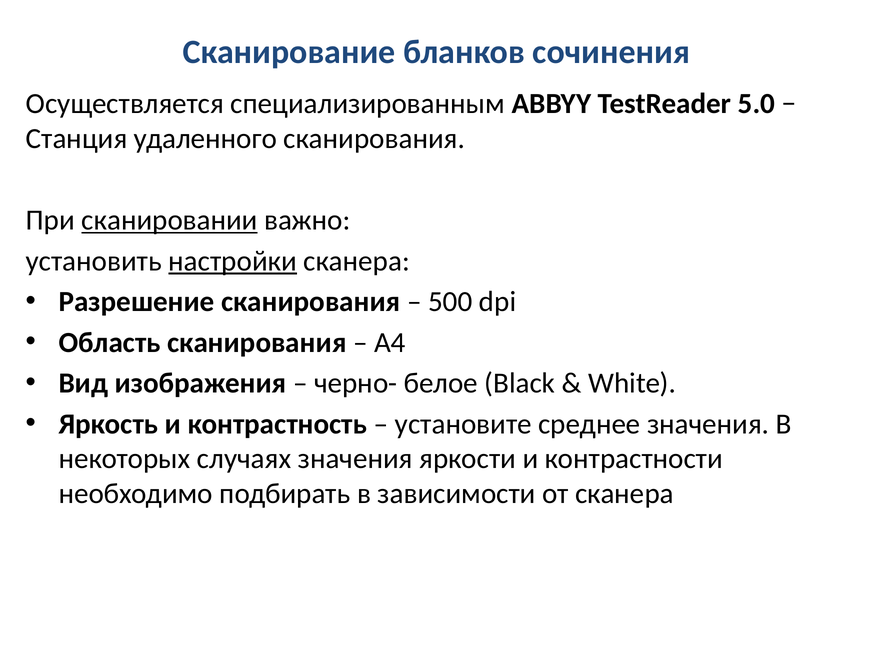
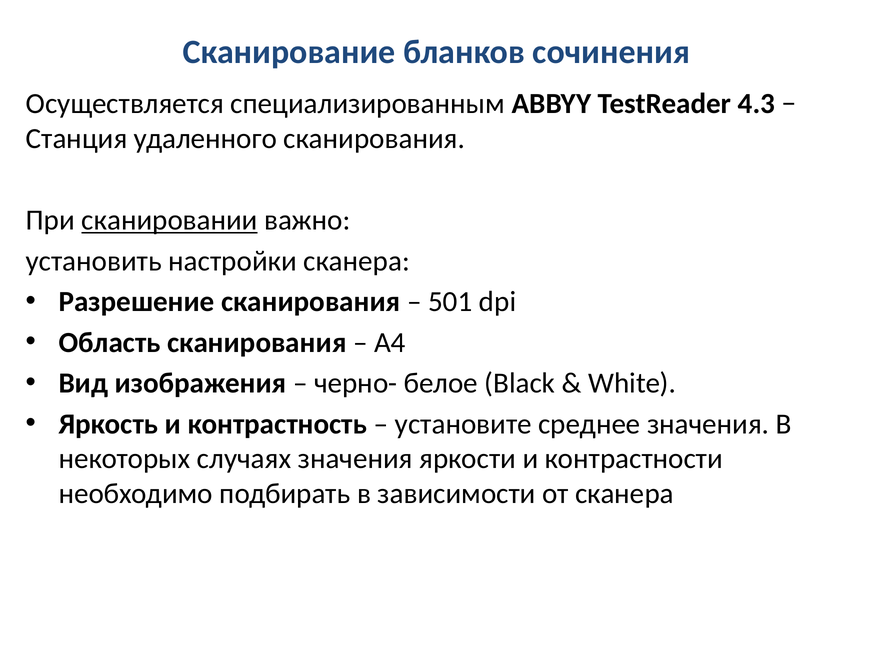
5.0: 5.0 -> 4.3 (756, 104)
настройки underline: present -> none (233, 261)
500: 500 -> 501 (450, 302)
